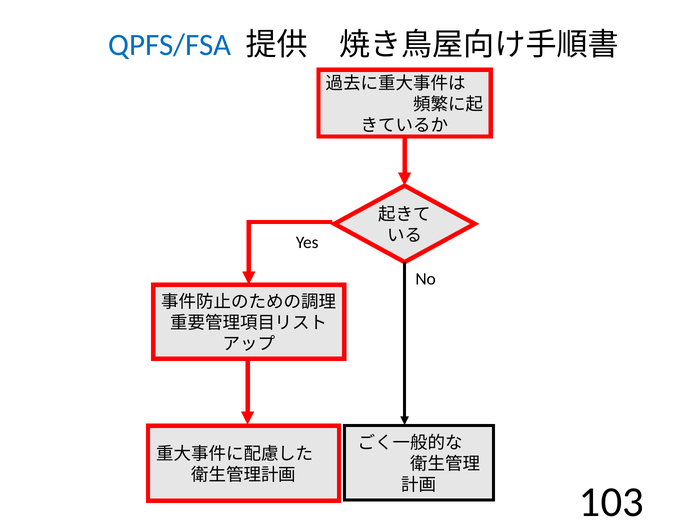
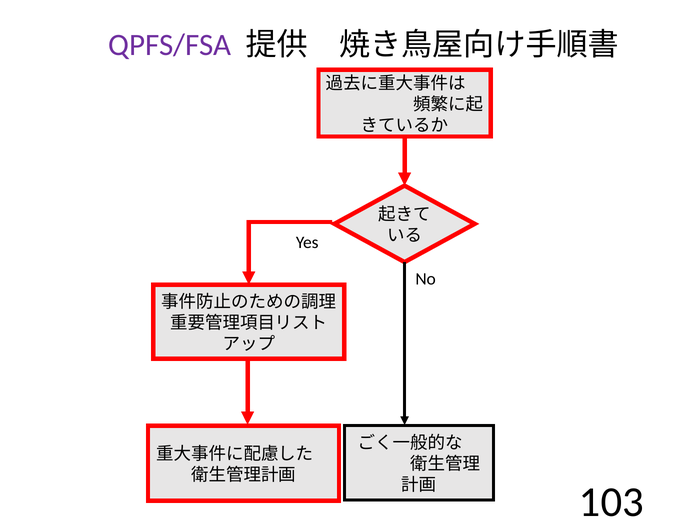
QPFS/FSA colour: blue -> purple (170, 45)
